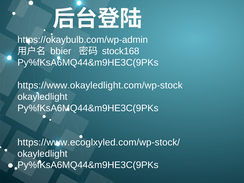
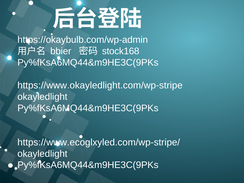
https://www.okayledlight.com/wp-stock: https://www.okayledlight.com/wp-stock -> https://www.okayledlight.com/wp-stripe (100, 85)
https://www.ecoglxyled.com/wp-stock/: https://www.ecoglxyled.com/wp-stock/ -> https://www.ecoglxyled.com/wp-stripe/ (99, 142)
